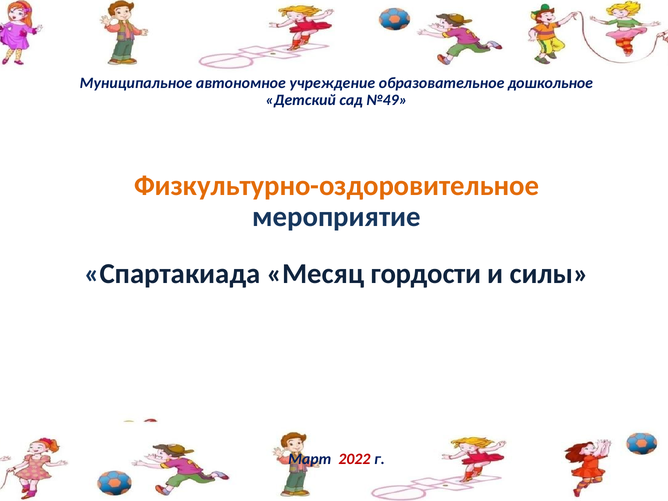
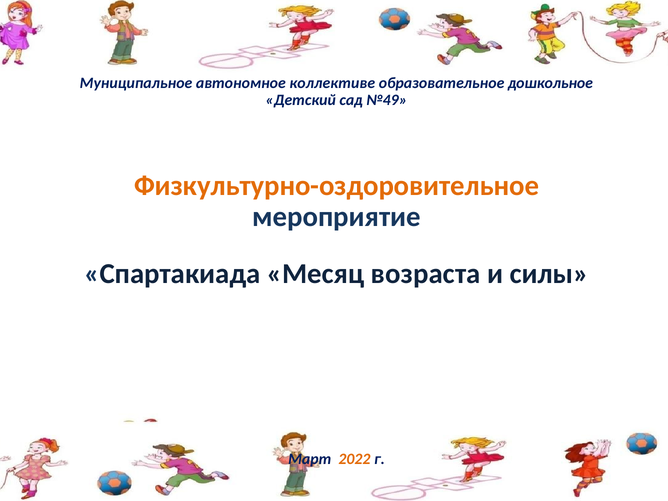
учреждение: учреждение -> коллективе (332, 83)
гордости: гордости -> возраста (426, 274)
2022 colour: red -> orange (354, 459)
